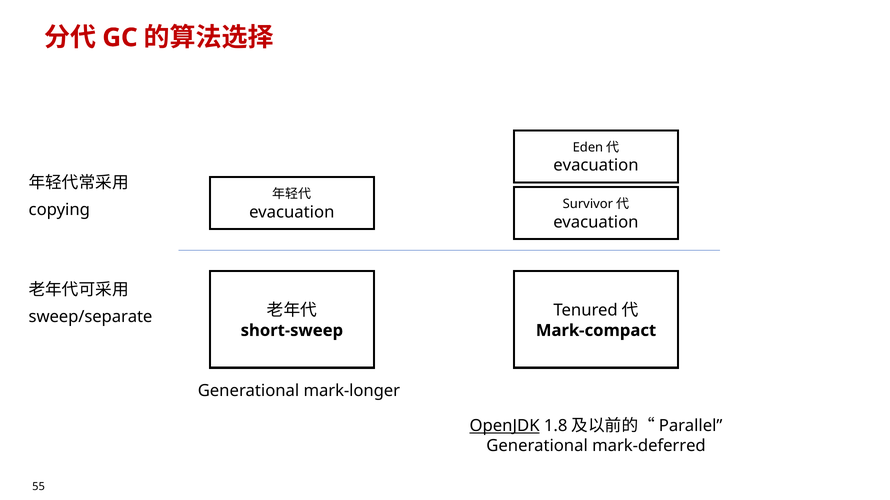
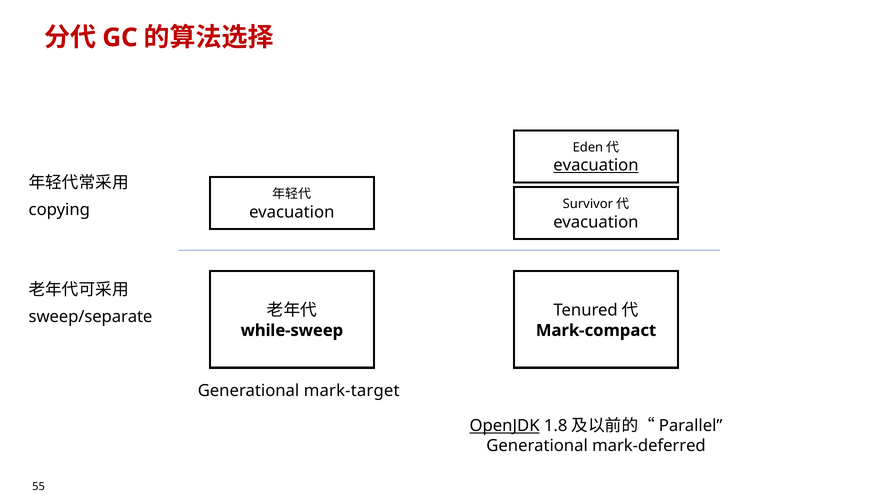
evacuation underline: none -> present (596, 165)
short-sweep: short-sweep -> while-sweep (292, 331)
mark-longer: mark-longer -> mark-target (352, 391)
